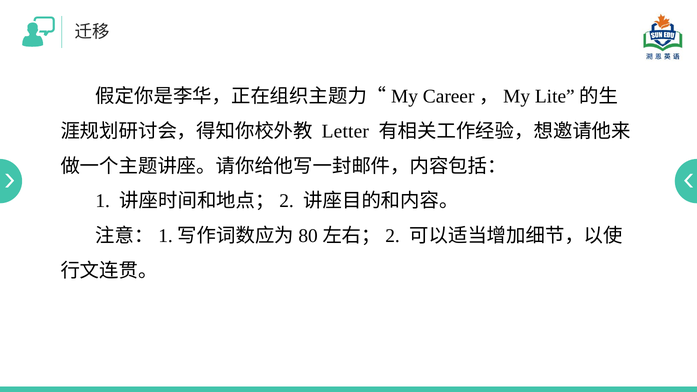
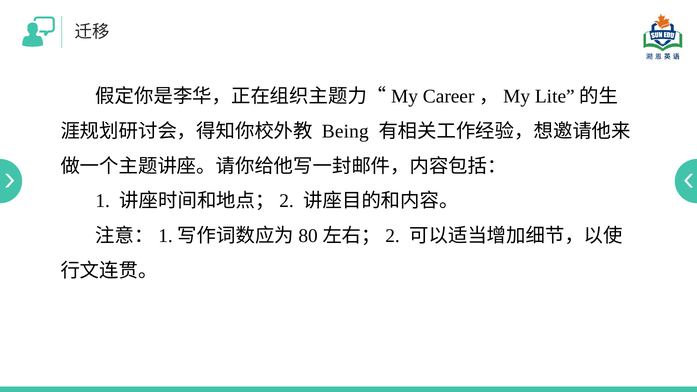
Letter: Letter -> Being (345, 131)
